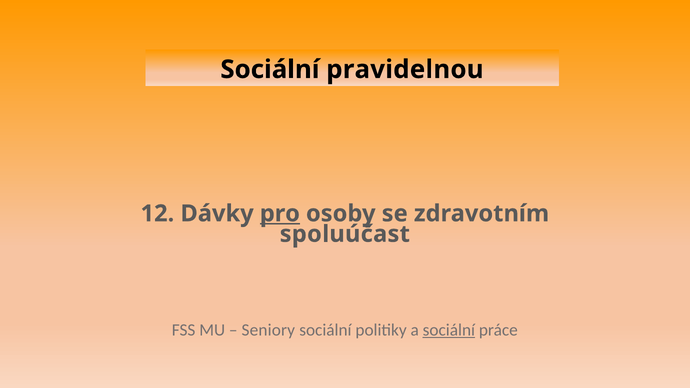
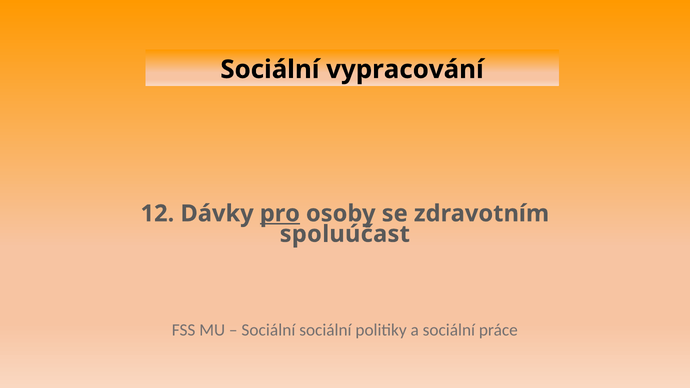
pravidelnou: pravidelnou -> vypracování (405, 70)
Seniory: Seniory -> Sociální (268, 330)
sociální underline: present -> none (449, 330)
